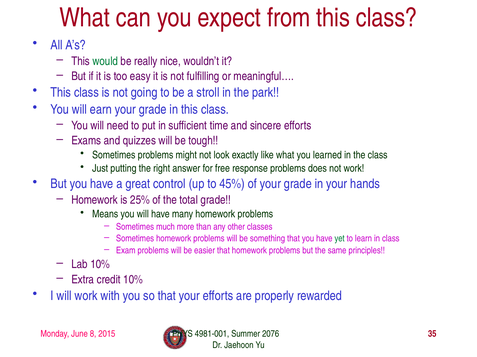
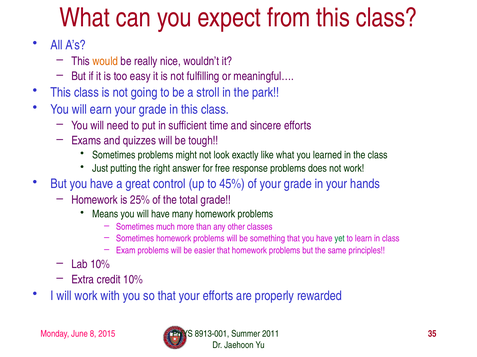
would colour: green -> orange (105, 61)
4981-001: 4981-001 -> 8913-001 (212, 335)
2076: 2076 -> 2011 (271, 335)
